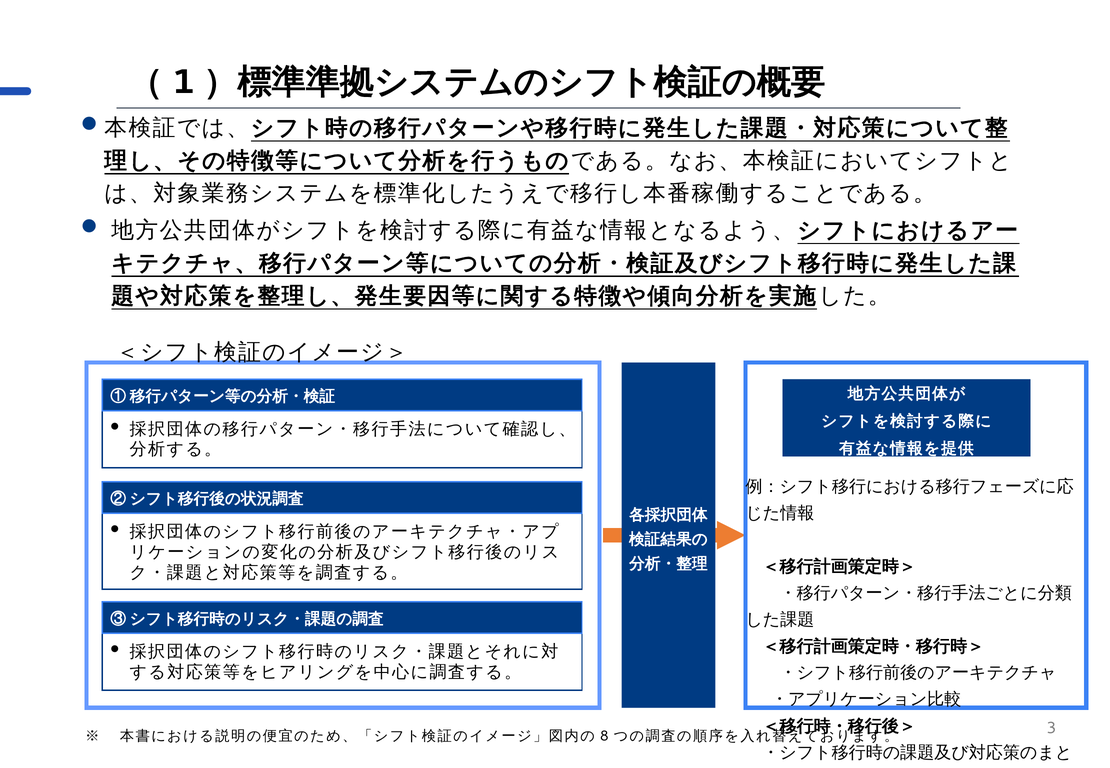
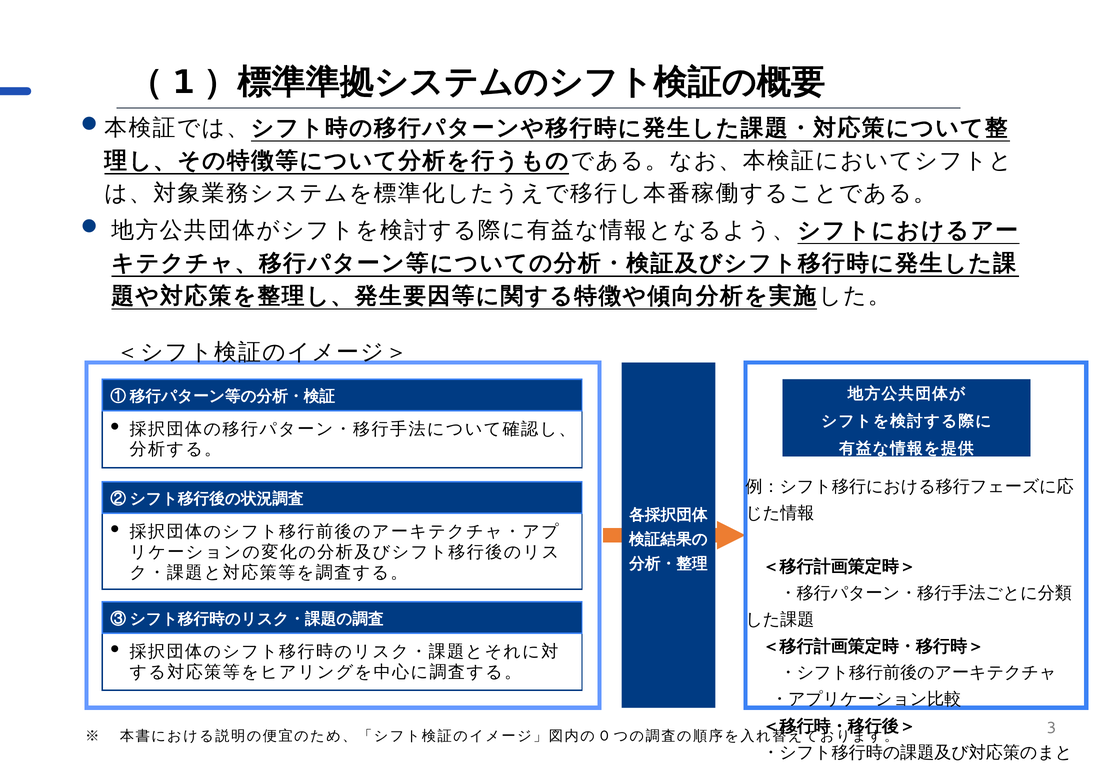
8: 8 -> 0 (604, 736)
